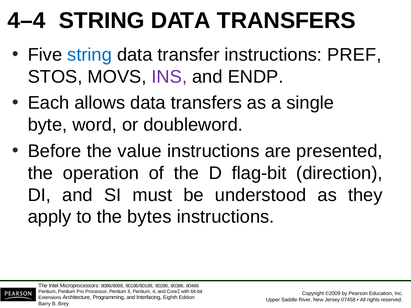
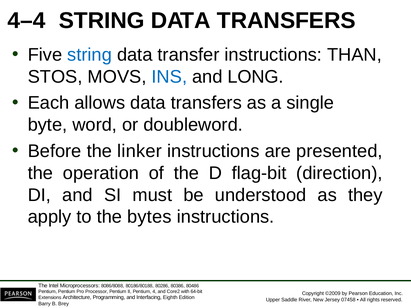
PREF: PREF -> THAN (355, 55)
INS colour: purple -> blue (169, 77)
ENDP: ENDP -> LONG (256, 77)
value: value -> linker (140, 151)
